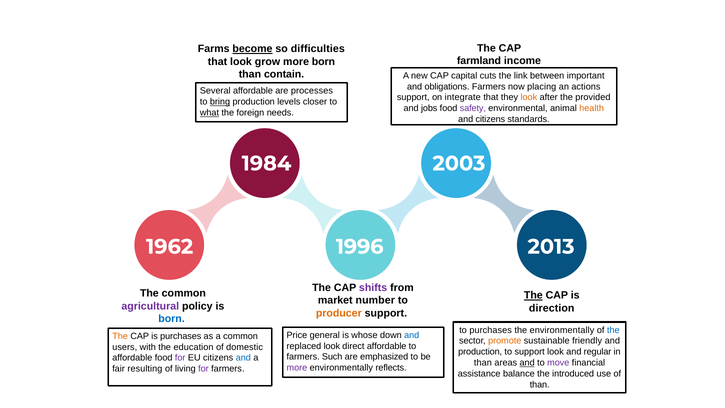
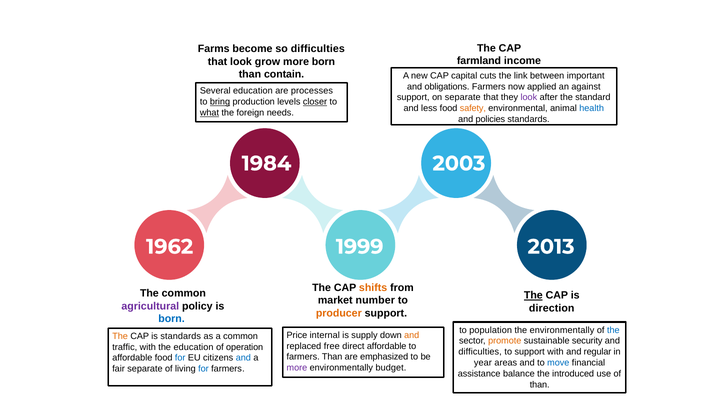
become underline: present -> none (252, 49)
placing: placing -> applied (542, 87)
actions: actions -> against (586, 87)
Several affordable: affordable -> education (253, 91)
on integrate: integrate -> separate (463, 97)
look colour: orange -> purple (529, 97)
provided: provided -> standard (593, 97)
closer underline: none -> present (315, 102)
jobs: jobs -> less (429, 108)
safety colour: purple -> orange (473, 108)
health colour: orange -> blue (592, 108)
and citizens: citizens -> policies (490, 119)
1996: 1996 -> 1999 (360, 247)
shifts colour: purple -> orange (373, 288)
to purchases: purchases -> population (491, 330)
general: general -> internal (325, 335)
whose: whose -> supply (364, 335)
and colour: blue -> orange (412, 335)
is purchases: purchases -> standards (181, 336)
friendly: friendly -> security (587, 341)
replaced look: look -> free (332, 346)
users: users -> traffic (125, 347)
domestic: domestic -> operation (245, 347)
production: production -> difficulties (480, 352)
support look: look -> with (555, 352)
farmers Such: Such -> Than (332, 357)
for colour: purple -> blue (180, 358)
than: than -> year (483, 363)
and underline: present -> none (527, 363)
move colour: purple -> blue (558, 363)
reflects: reflects -> budget (391, 368)
fair resulting: resulting -> separate (145, 369)
for colour: purple -> blue (203, 369)
